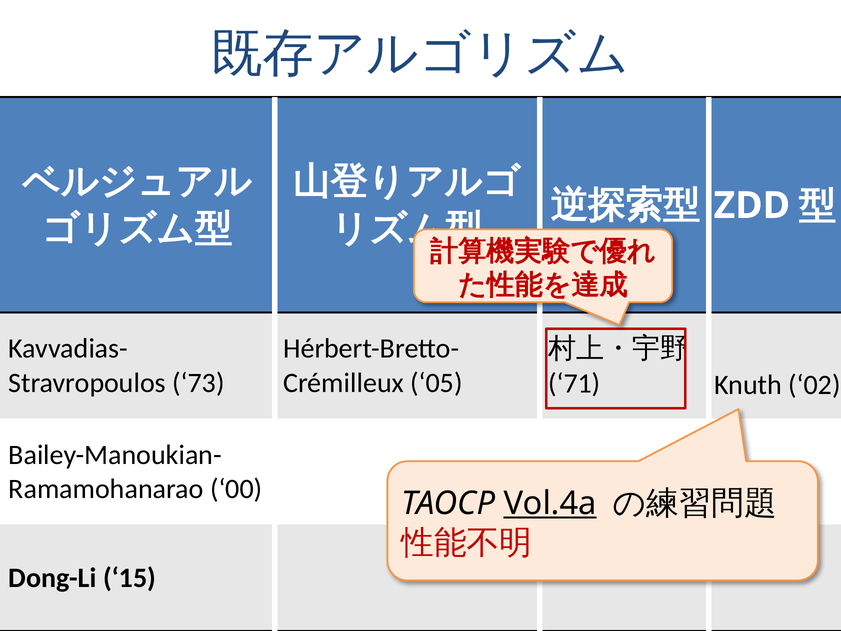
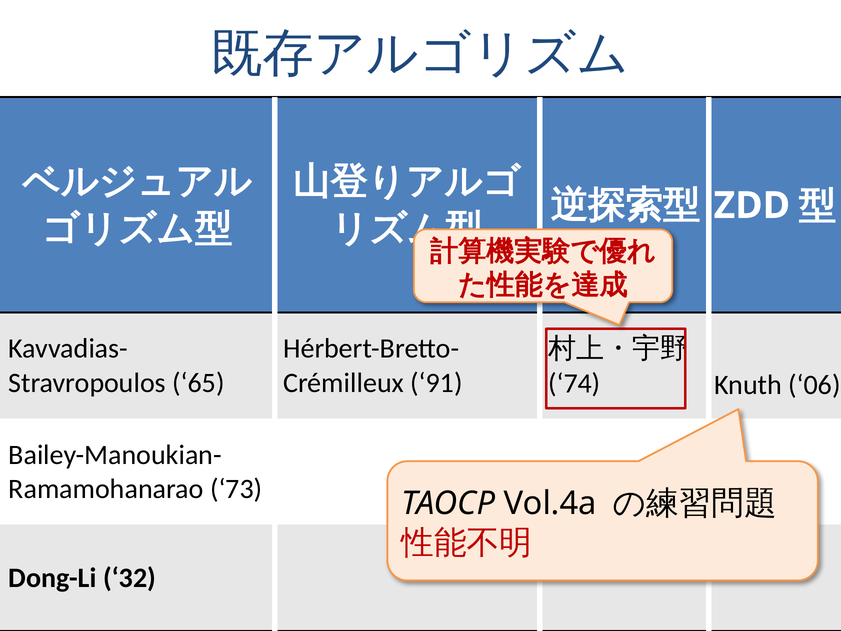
73: 73 -> 65 (198, 383)
05: 05 -> 91 (436, 383)
71: 71 -> 74 (574, 383)
02: 02 -> 06 (814, 385)
00: 00 -> 73 (236, 489)
Vol.4a underline: present -> none (550, 503)
15: 15 -> 32 (130, 578)
